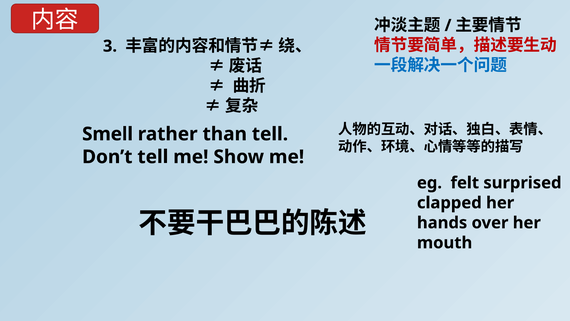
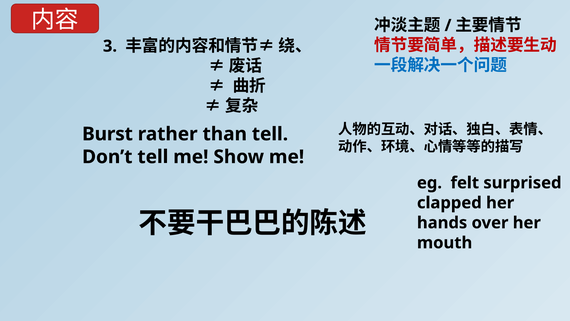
Smell: Smell -> Burst (108, 134)
